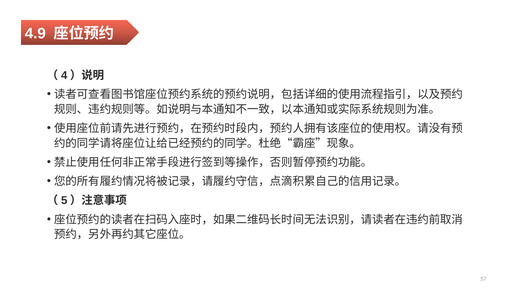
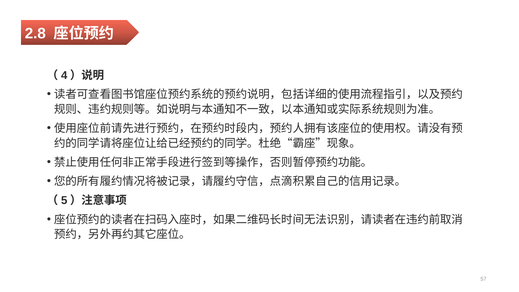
4.9: 4.9 -> 2.8 (35, 33)
